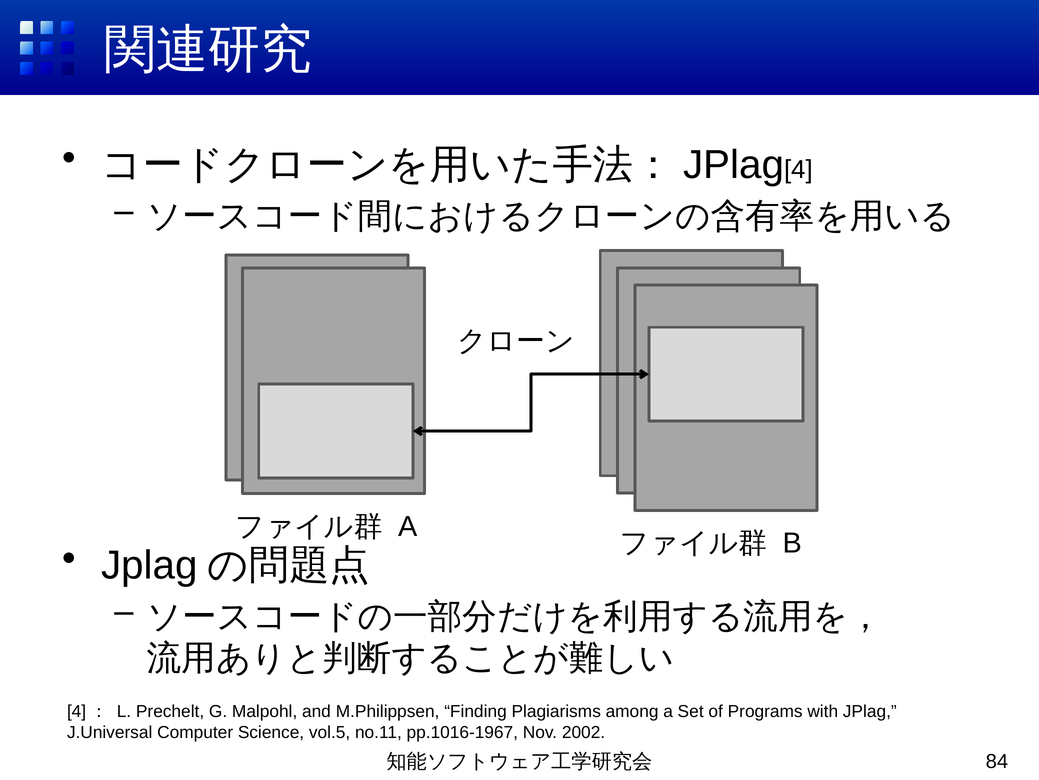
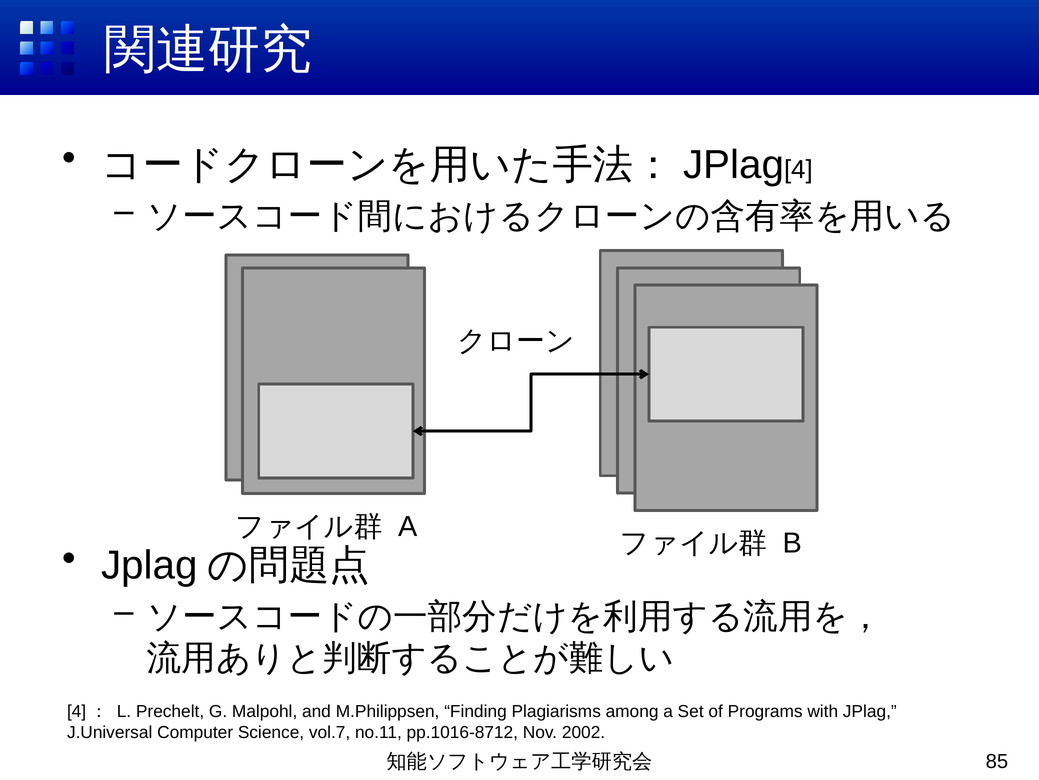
vol.5: vol.5 -> vol.7 (330, 732)
pp.1016-1967: pp.1016-1967 -> pp.1016-8712 (462, 732)
84: 84 -> 85 (997, 761)
